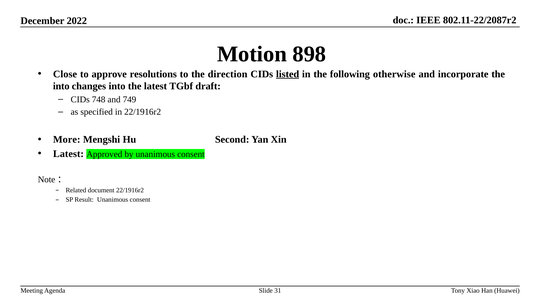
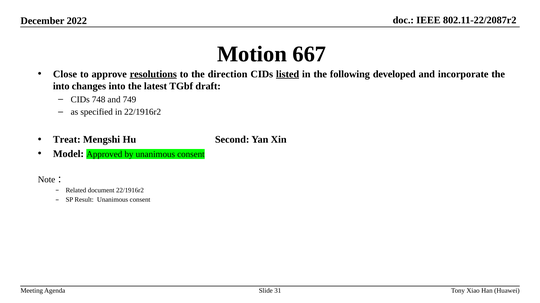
898: 898 -> 667 (309, 54)
resolutions underline: none -> present (153, 74)
otherwise: otherwise -> developed (394, 74)
More: More -> Treat (67, 140)
Latest: Latest -> Model (68, 154)
